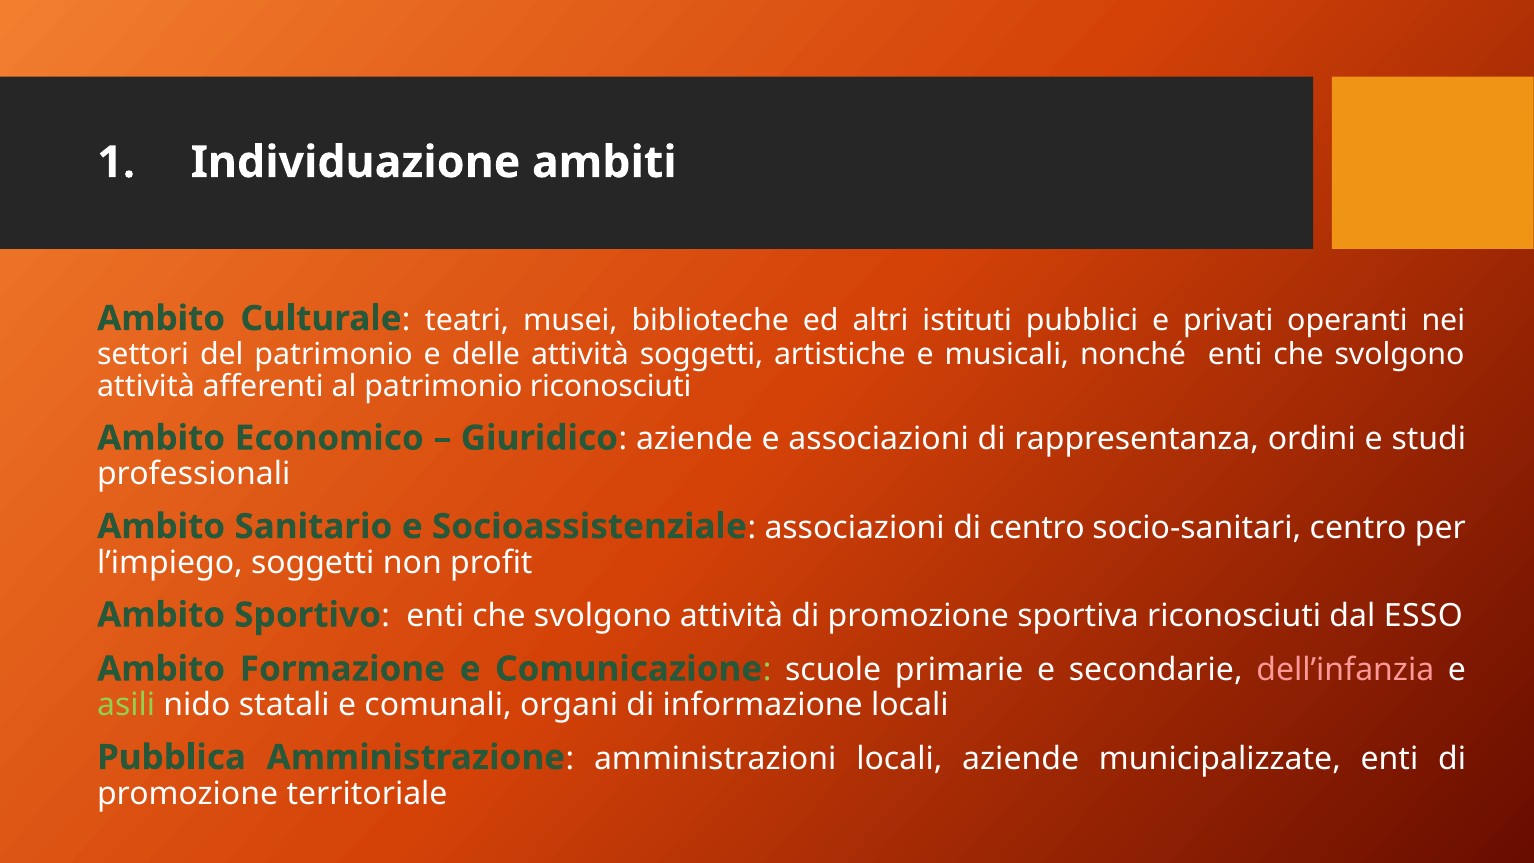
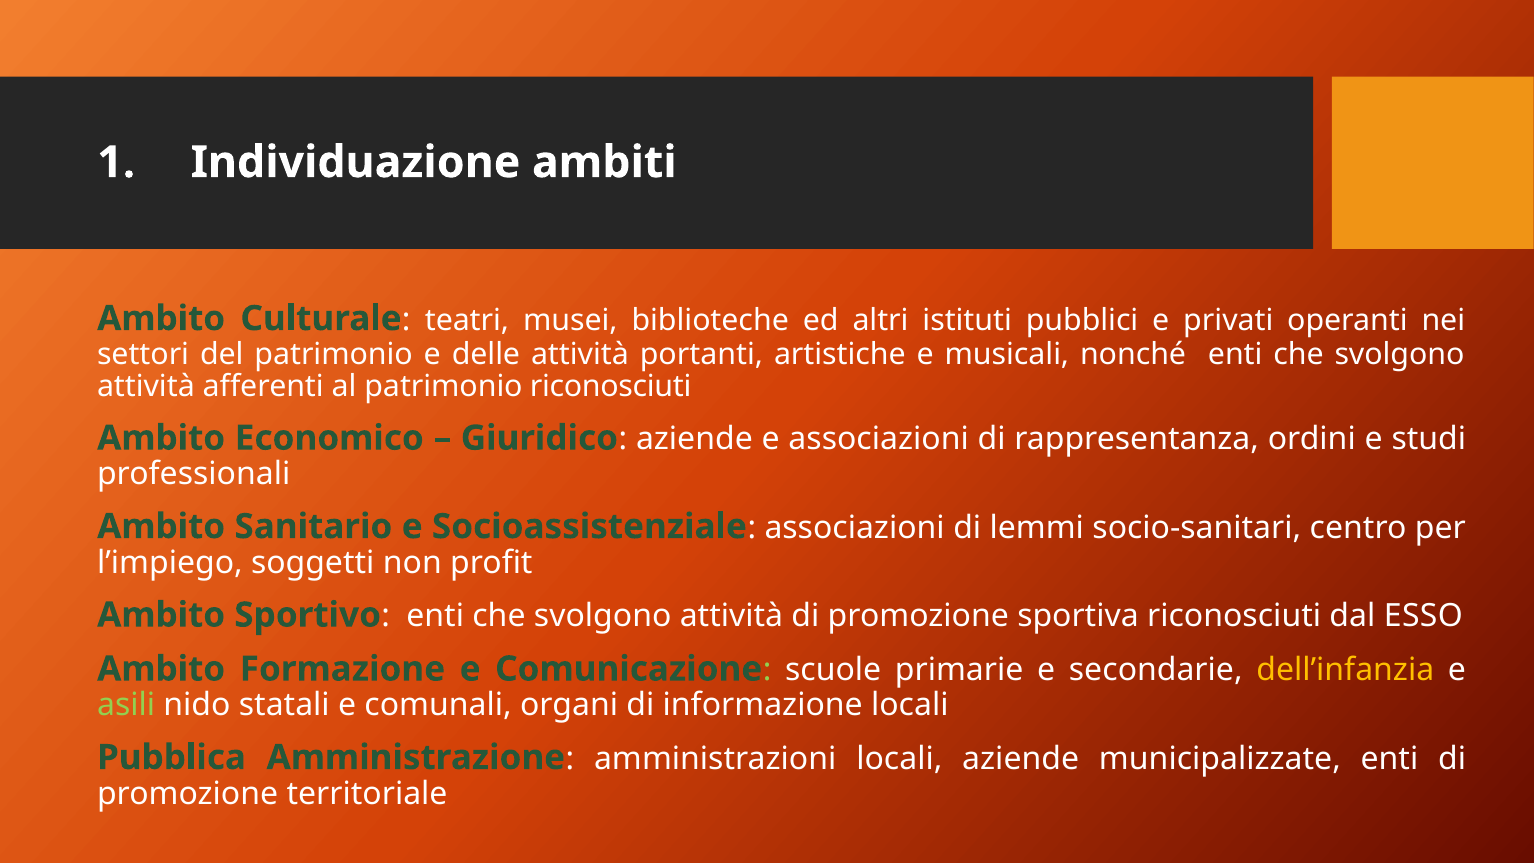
attività soggetti: soggetti -> portanti (701, 354)
di centro: centro -> lemmi (1037, 528)
dell’infanzia colour: pink -> yellow (1345, 670)
